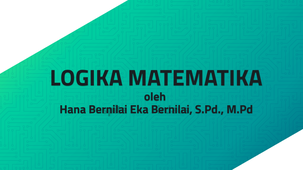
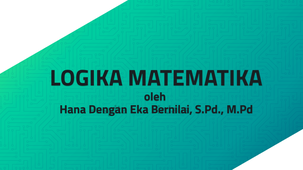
Hana Bernilai: Bernilai -> Dengan (108, 110)
